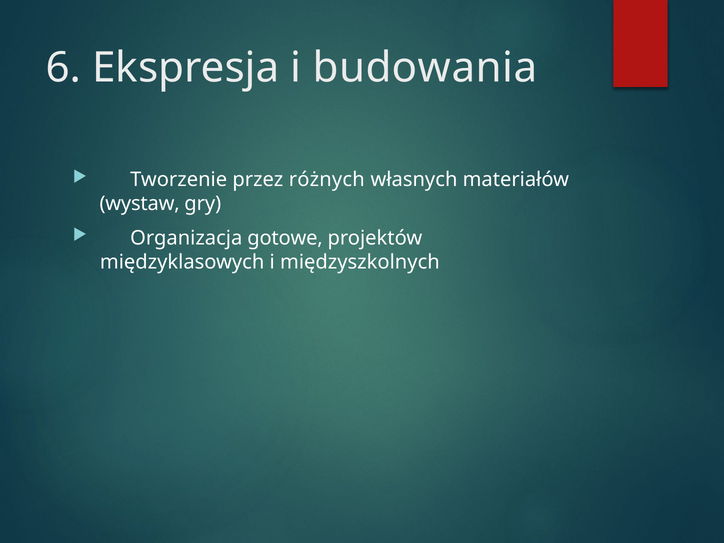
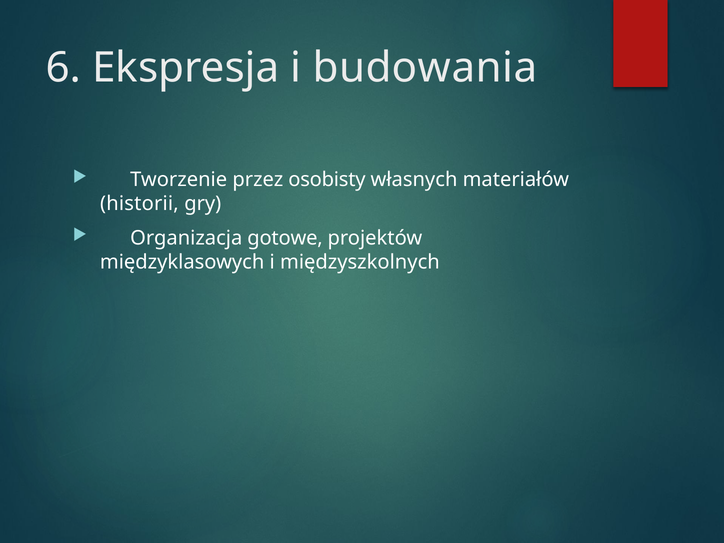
różnych: różnych -> osobisty (327, 180)
wystaw: wystaw -> historii (139, 204)
